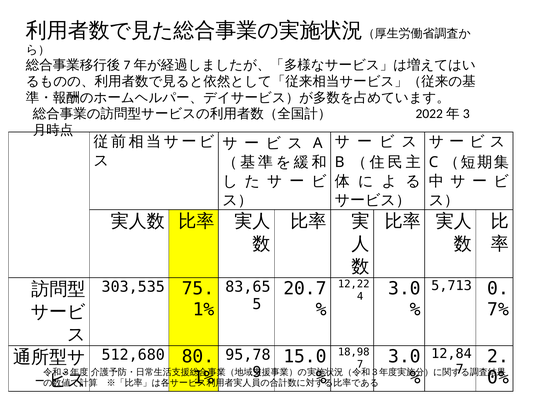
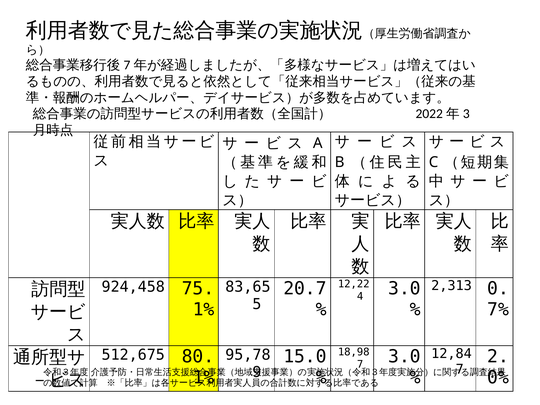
5,713: 5,713 -> 2,313 (452, 286)
303,535: 303,535 -> 924,458 (133, 287)
512,680: 512,680 -> 512,675 (133, 355)
